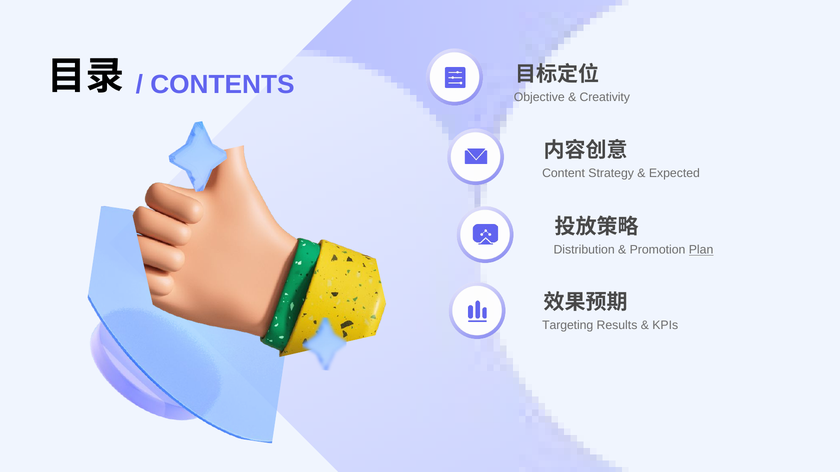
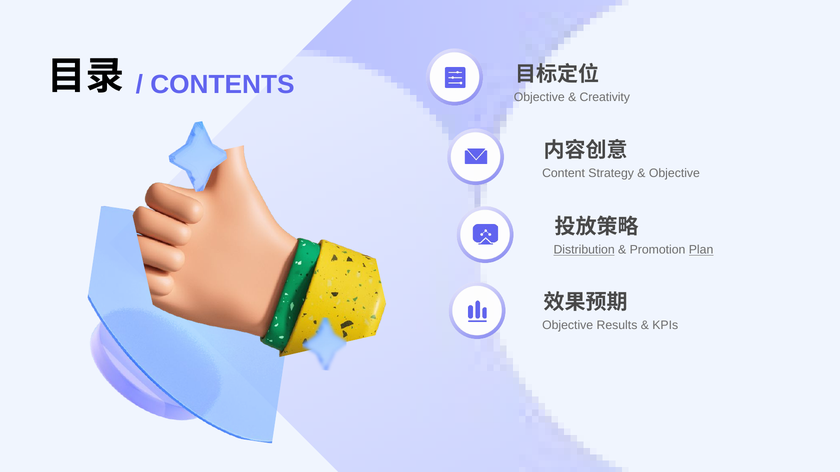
Expected: Expected -> Objective (674, 174)
Distribution underline: none -> present (584, 250)
Targeting: Targeting -> Objective (568, 326)
